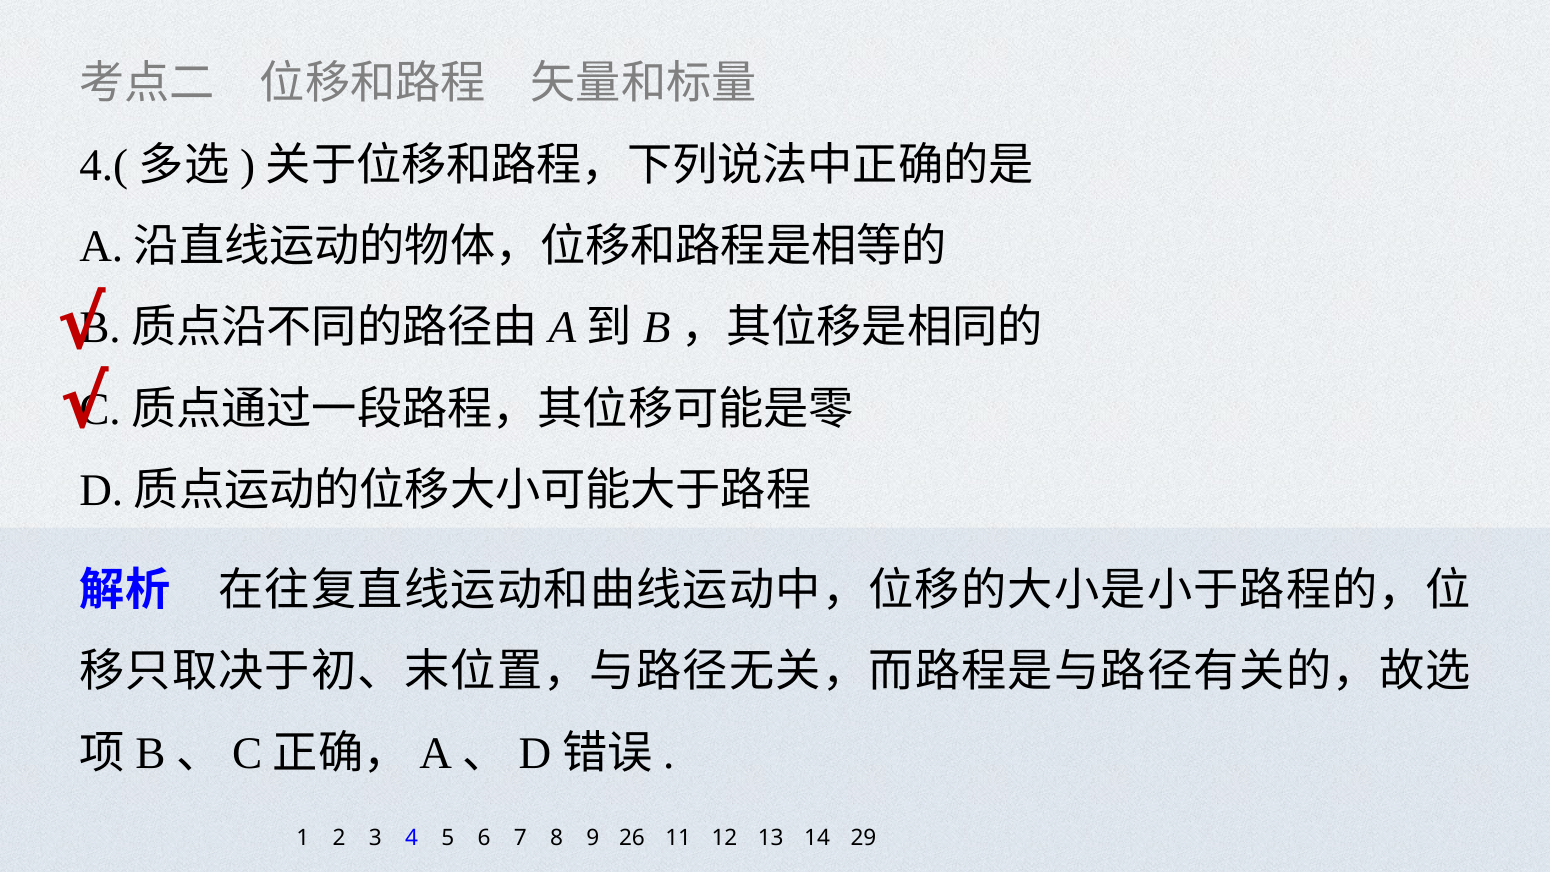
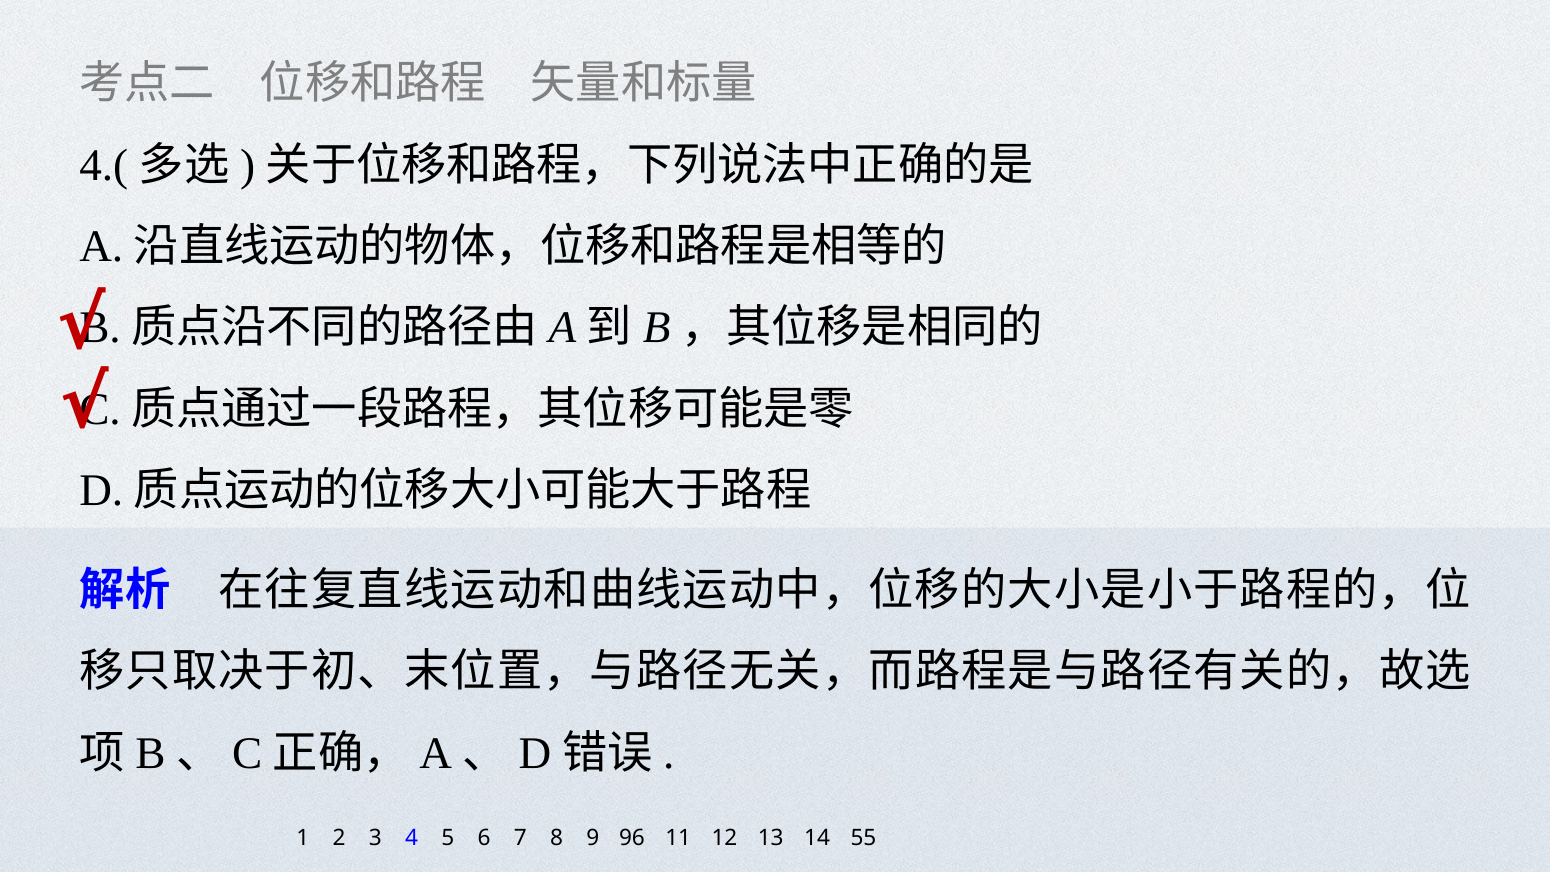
26: 26 -> 96 (632, 838)
29: 29 -> 55 (863, 838)
